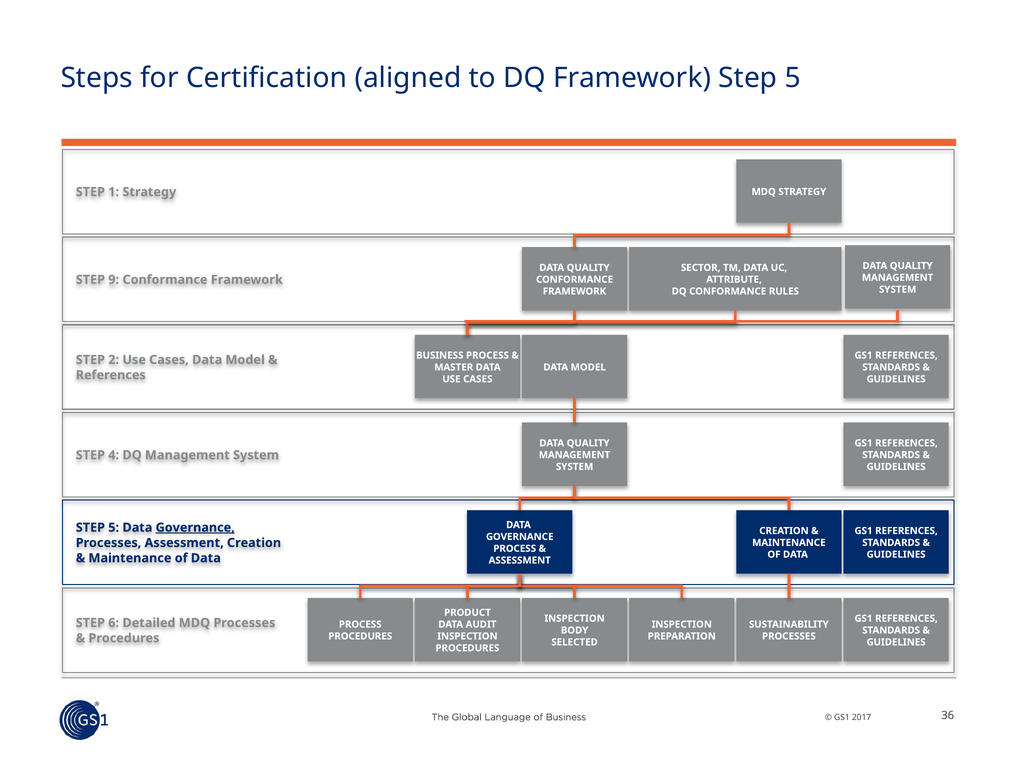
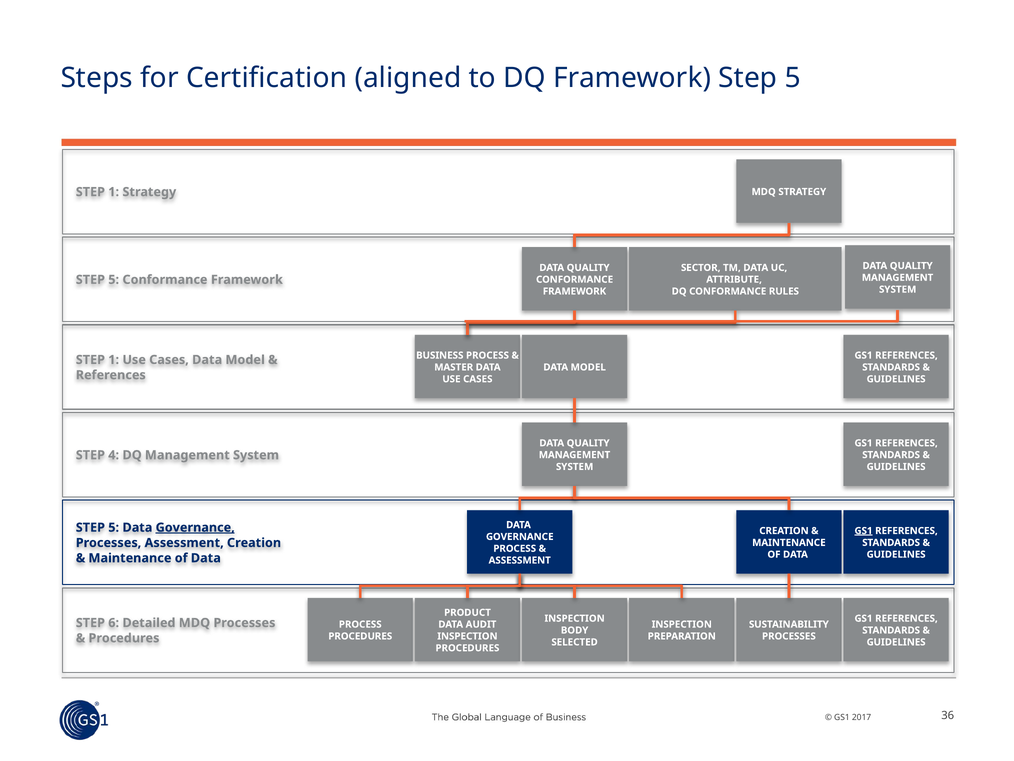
9: 9 -> 5 (114, 279)
2: 2 -> 1 (114, 360)
GS1 underline: none -> present (864, 530)
